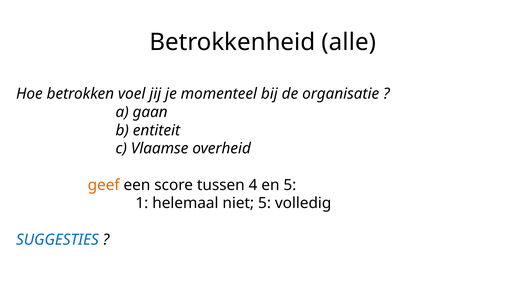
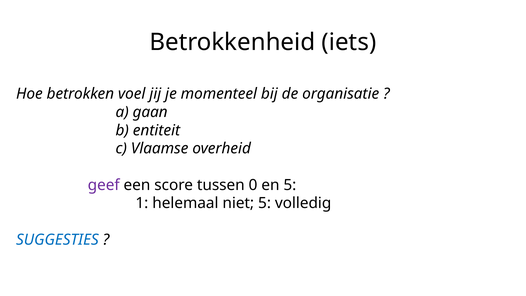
alle: alle -> iets (349, 42)
geef colour: orange -> purple (104, 185)
4: 4 -> 0 (253, 185)
